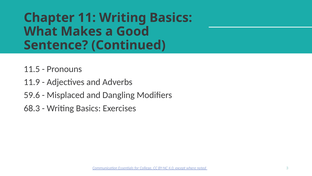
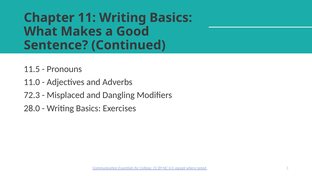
11.9: 11.9 -> 11.0 (32, 82)
59.6: 59.6 -> 72.3 (32, 95)
68.3: 68.3 -> 28.0 (32, 108)
